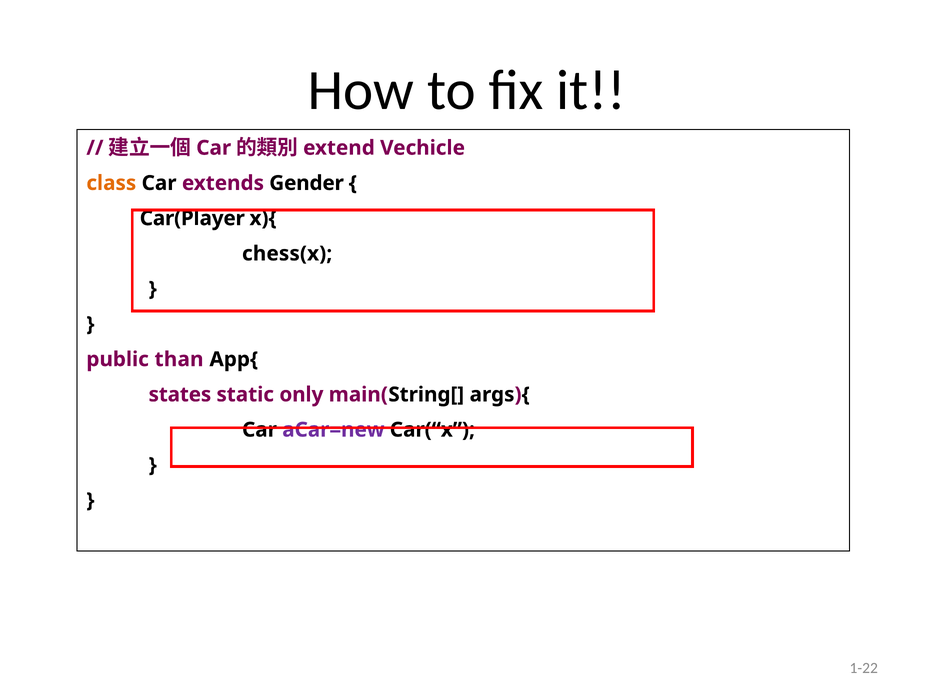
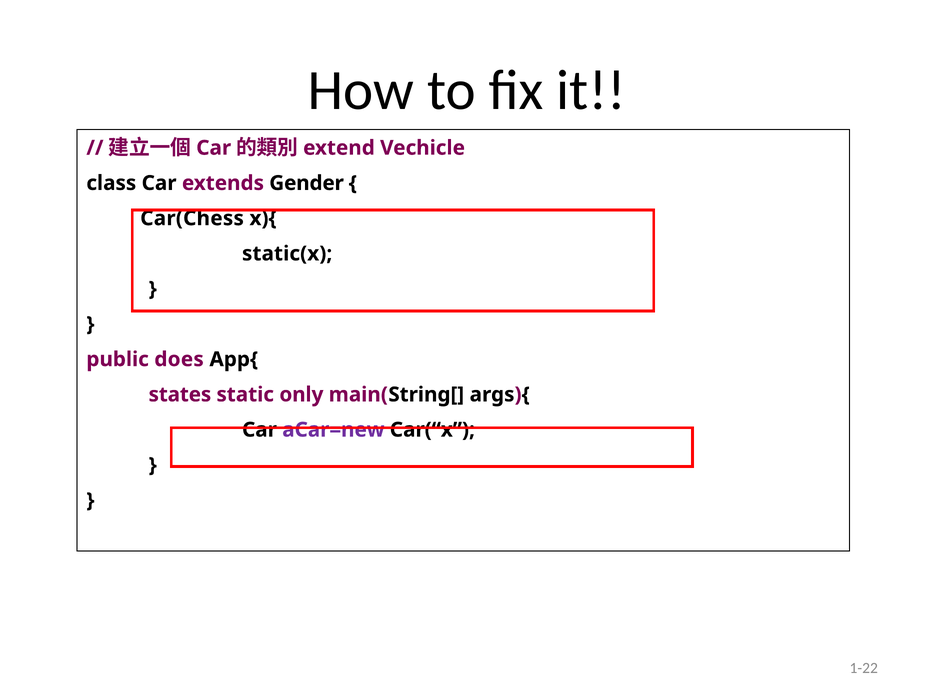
class colour: orange -> black (111, 183)
Car(Player: Car(Player -> Car(Chess (192, 219)
chess(x: chess(x -> static(x (287, 254)
than: than -> does (179, 360)
